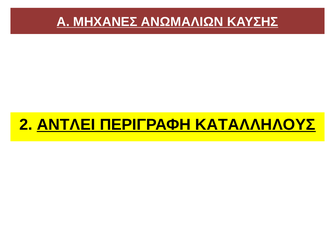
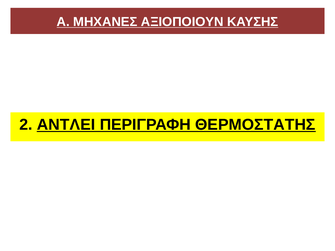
ΑΝΩΜΑΛΙΩΝ: ΑΝΩΜΑΛΙΩΝ -> ΑΞΙΟΠΟΙΟΥΝ (182, 22)
ΚΑΤΑΛΛΗΛΟΥΣ: ΚΑΤΑΛΛΗΛΟΥΣ -> ΘΕΡΜΟΣΤΑΤΗΣ (255, 125)
